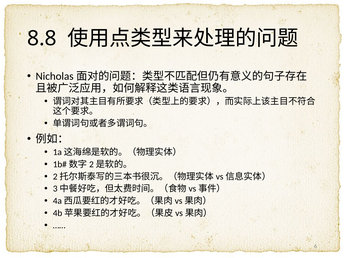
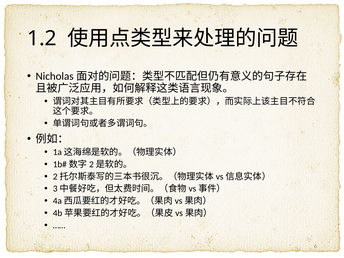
8.8: 8.8 -> 1.2 (42, 39)
